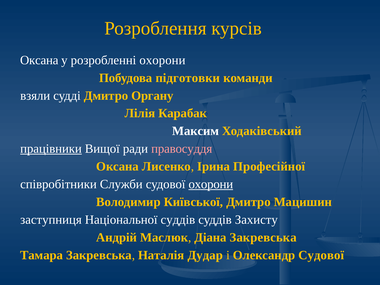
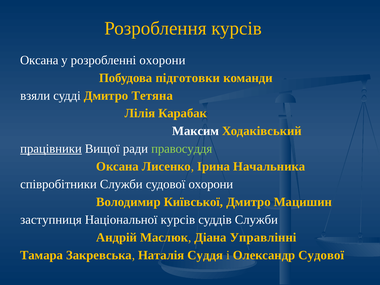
Органу: Органу -> Тетяна (152, 96)
правосуддя colour: pink -> light green (182, 149)
Професійної: Професійної -> Начальника (269, 166)
охорони underline: present -> none (211, 184)
Національної суддів: суддів -> курсів (178, 220)
суддів Захисту: Захисту -> Служби (256, 220)
Діана Закревська: Закревська -> Управлінні (263, 237)
Дудар: Дудар -> Суддя (205, 255)
